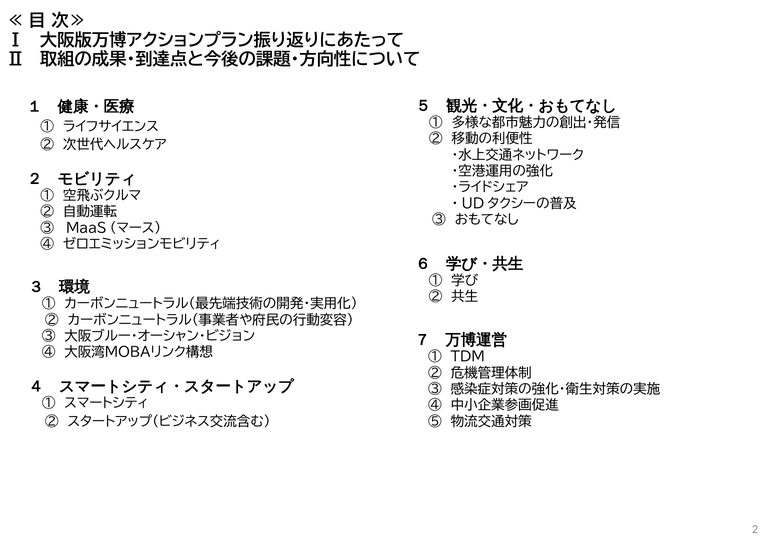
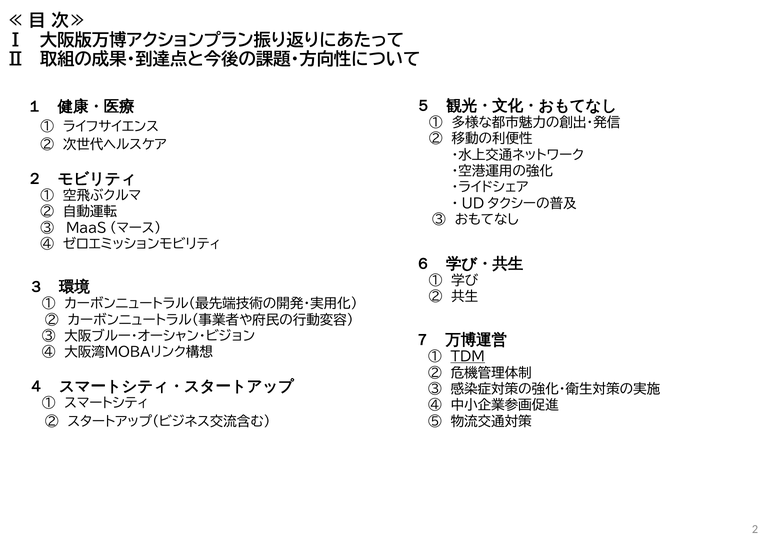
ＴＤＭ underline: none -> present (468, 357)
